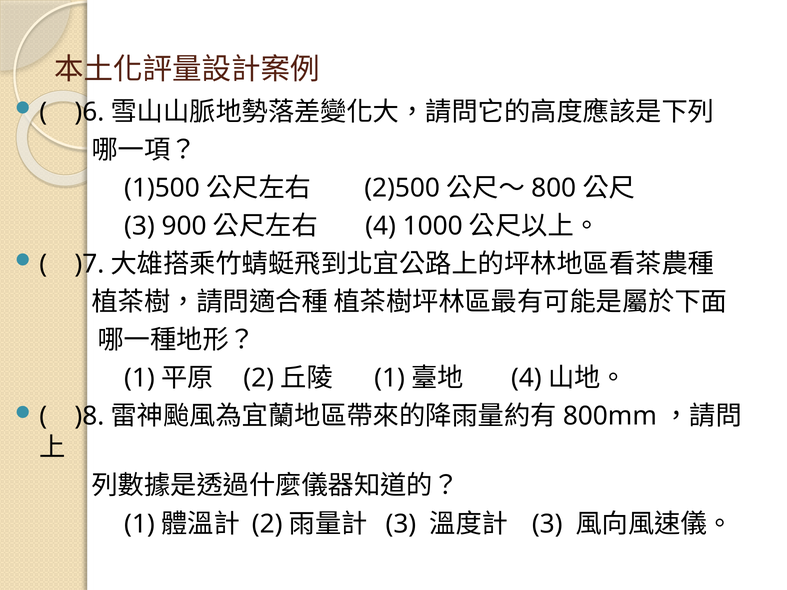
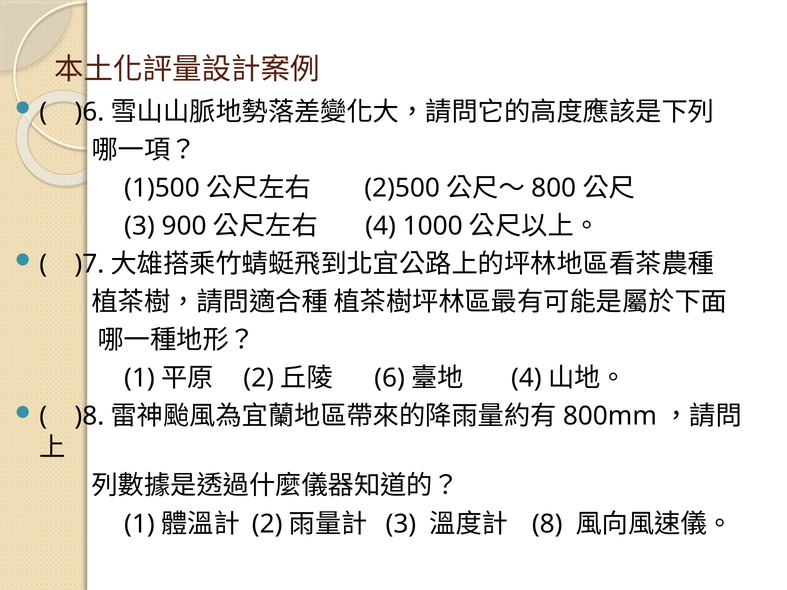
1: 1 -> 6 (390, 378)
3: 3 -> 8 (547, 524)
